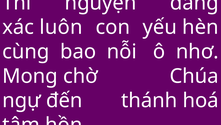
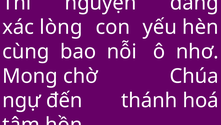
luôn: luôn -> lòng (61, 27)
